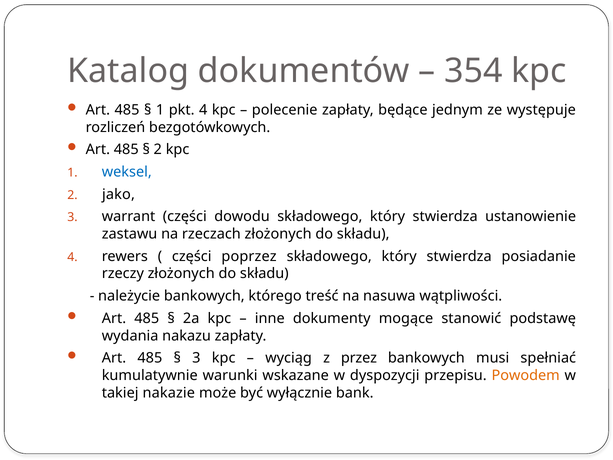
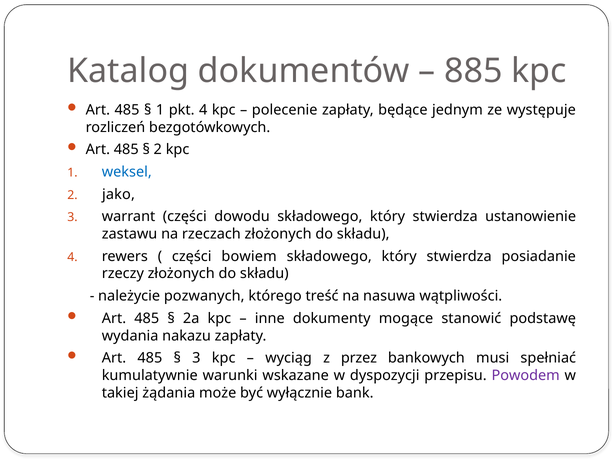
354: 354 -> 885 (473, 71)
poprzez: poprzez -> bowiem (249, 256)
należycie bankowych: bankowych -> pozwanych (204, 296)
Powodem colour: orange -> purple (526, 375)
nakazie: nakazie -> żądania (169, 393)
